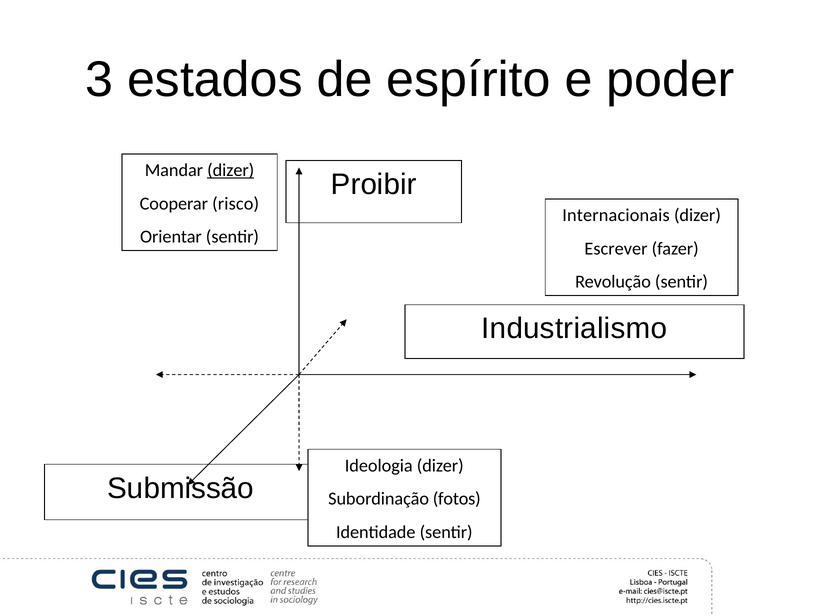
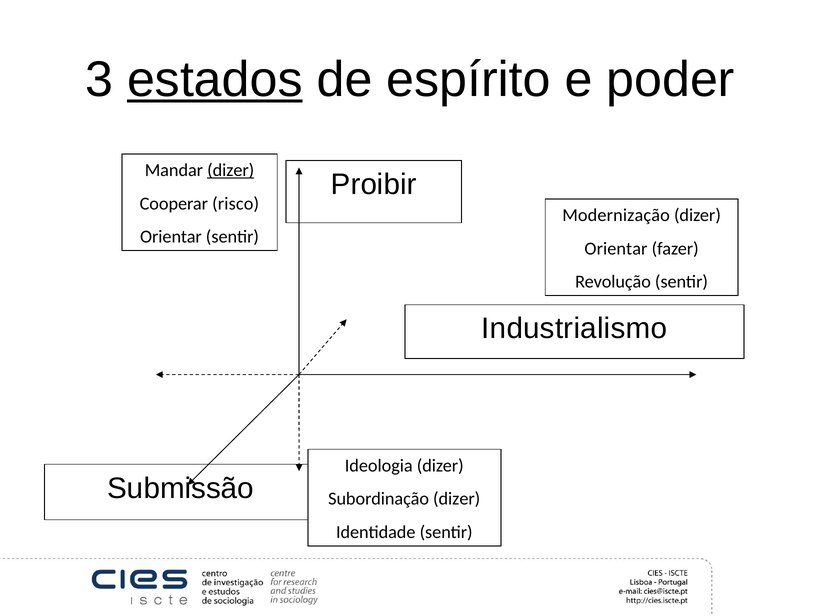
estados underline: none -> present (215, 79)
Internacionais: Internacionais -> Modernização (616, 215)
Escrever: Escrever -> Orientar (616, 248)
Subordinação fotos: fotos -> dizer (457, 499)
